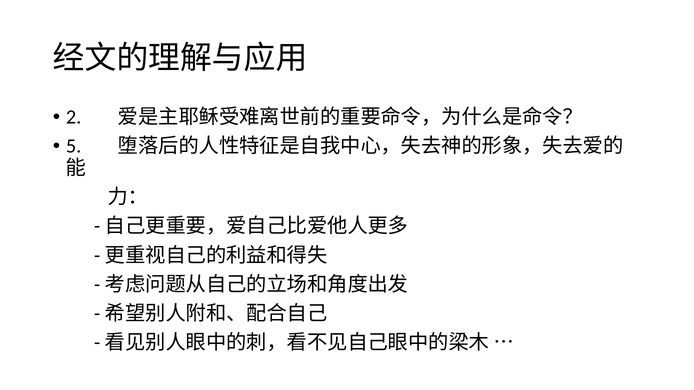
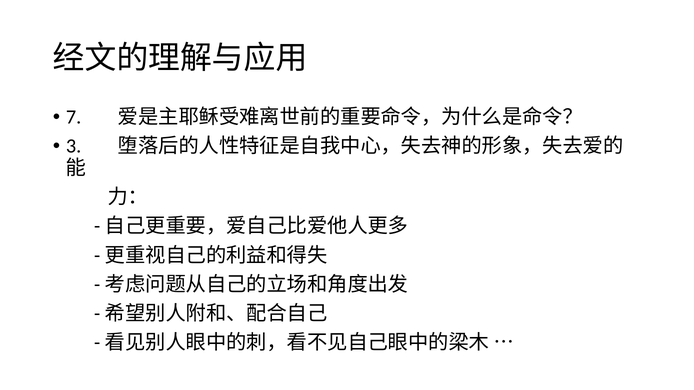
2: 2 -> 7 (74, 117)
5: 5 -> 3 (74, 146)
